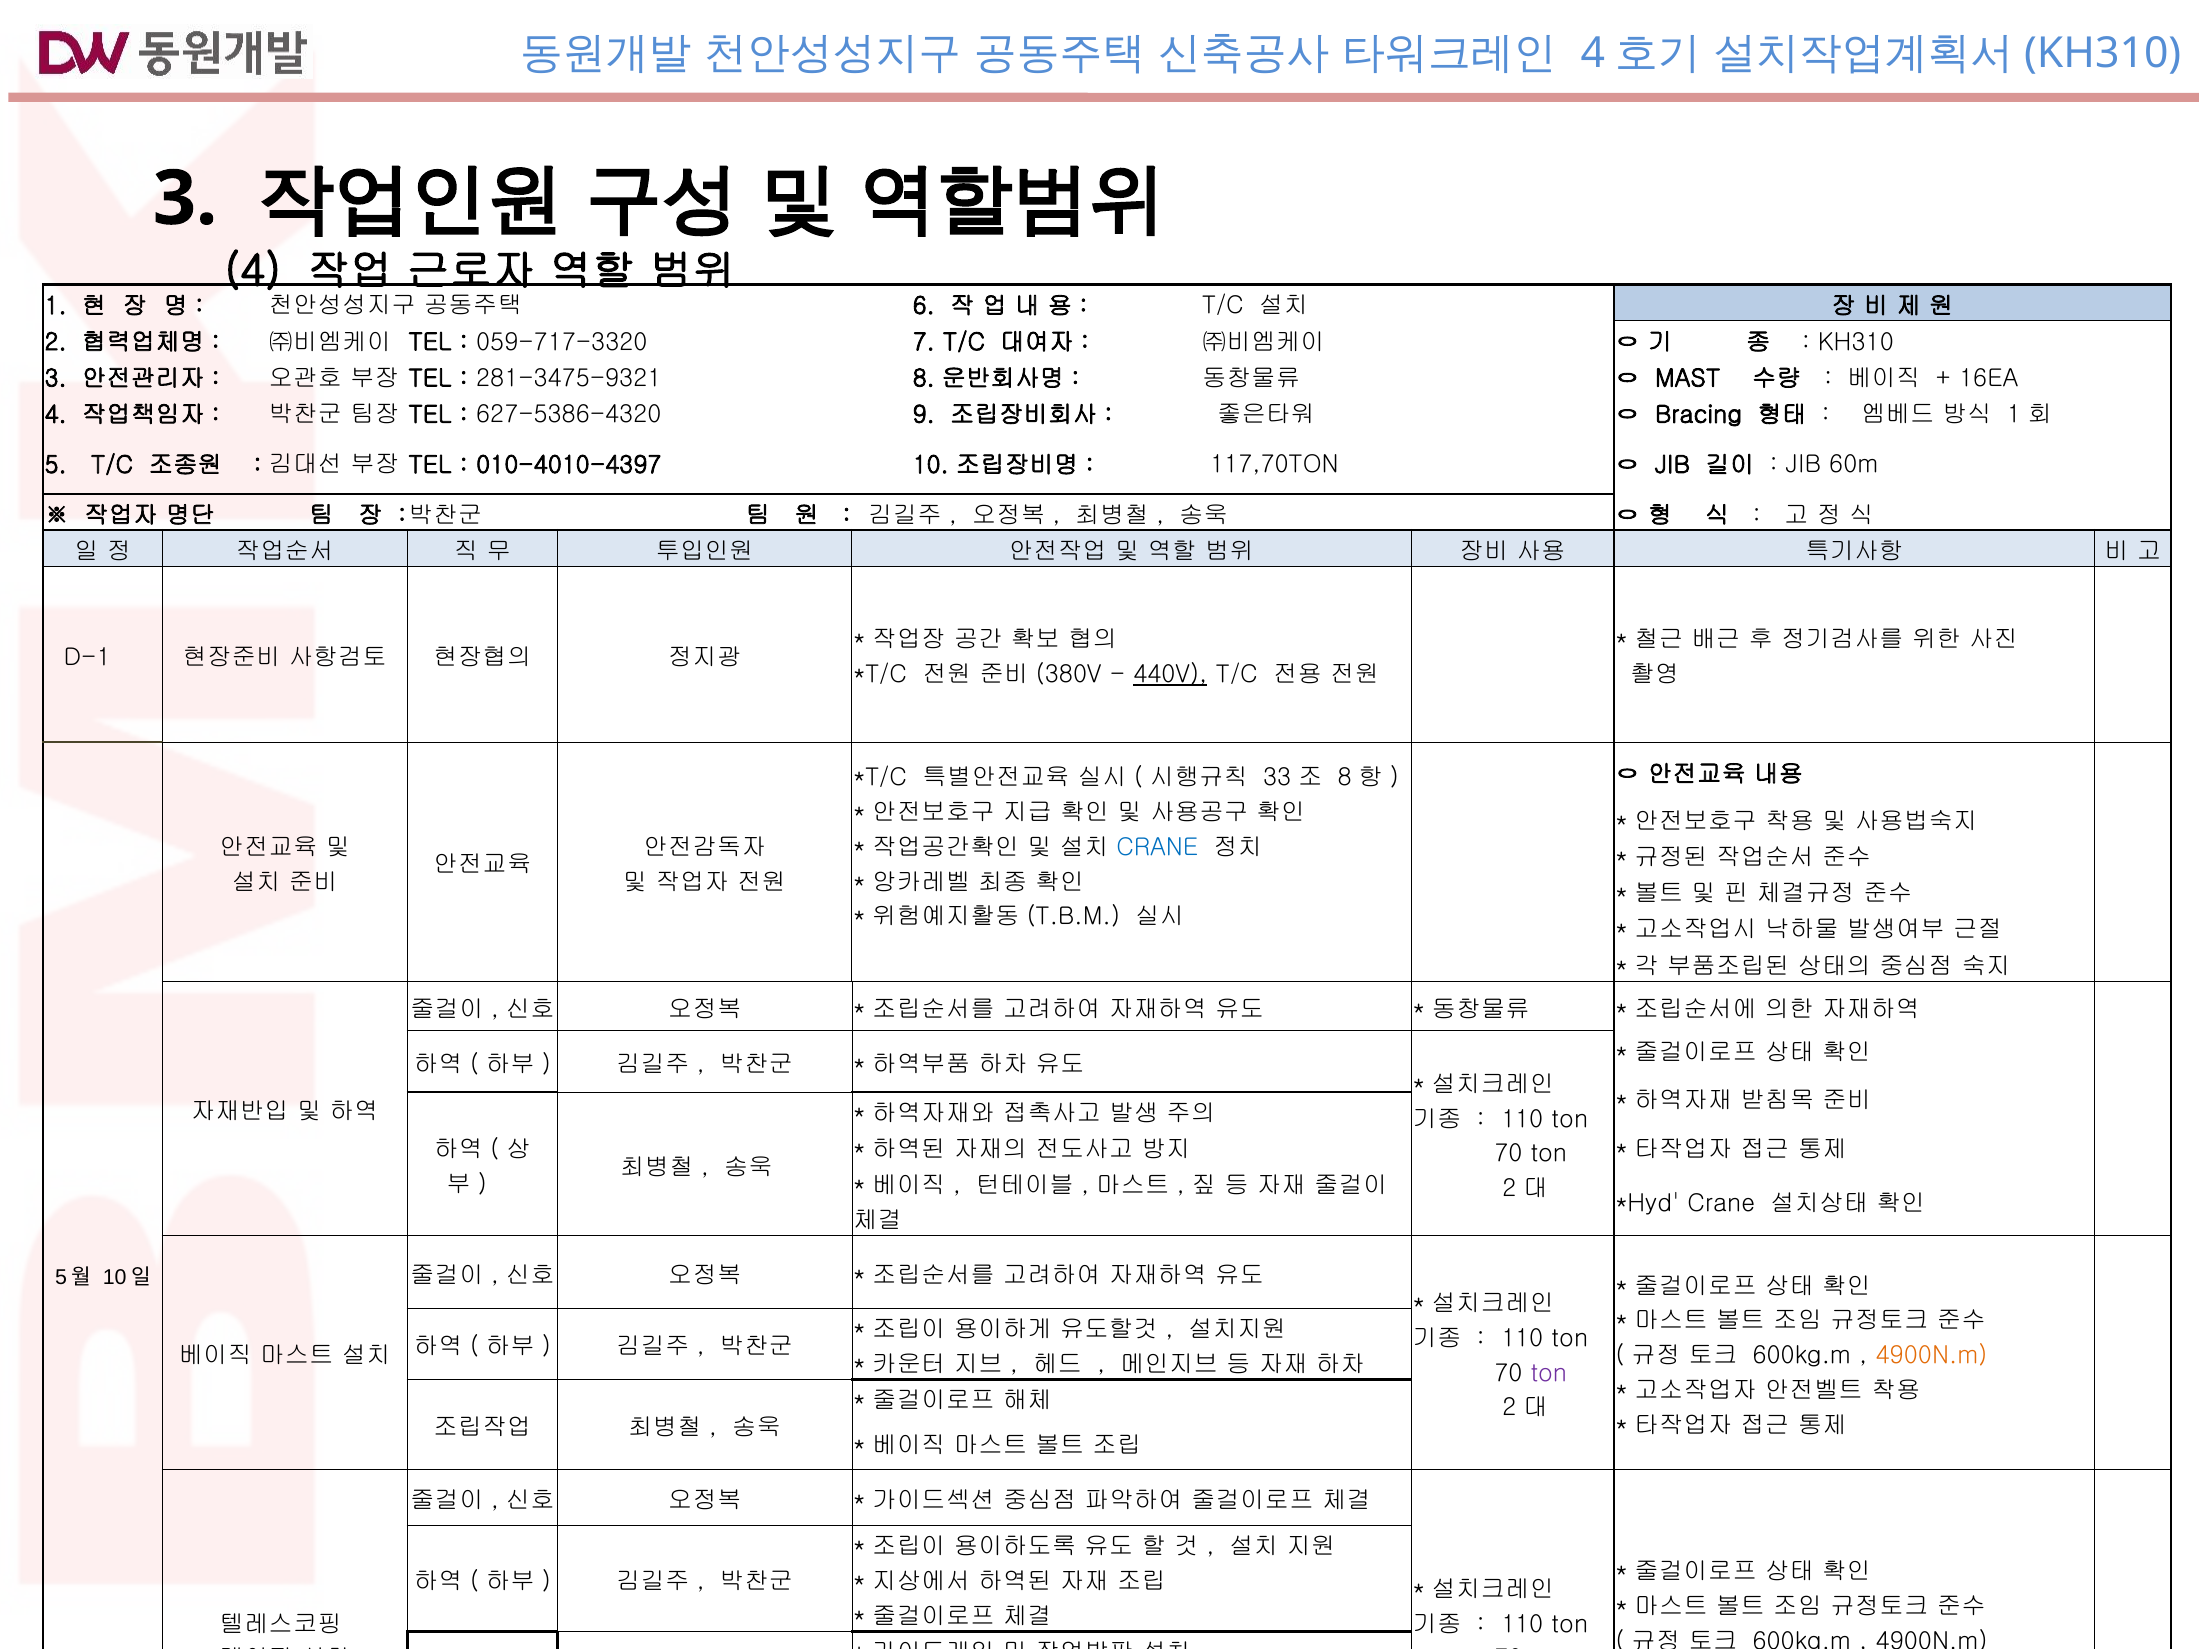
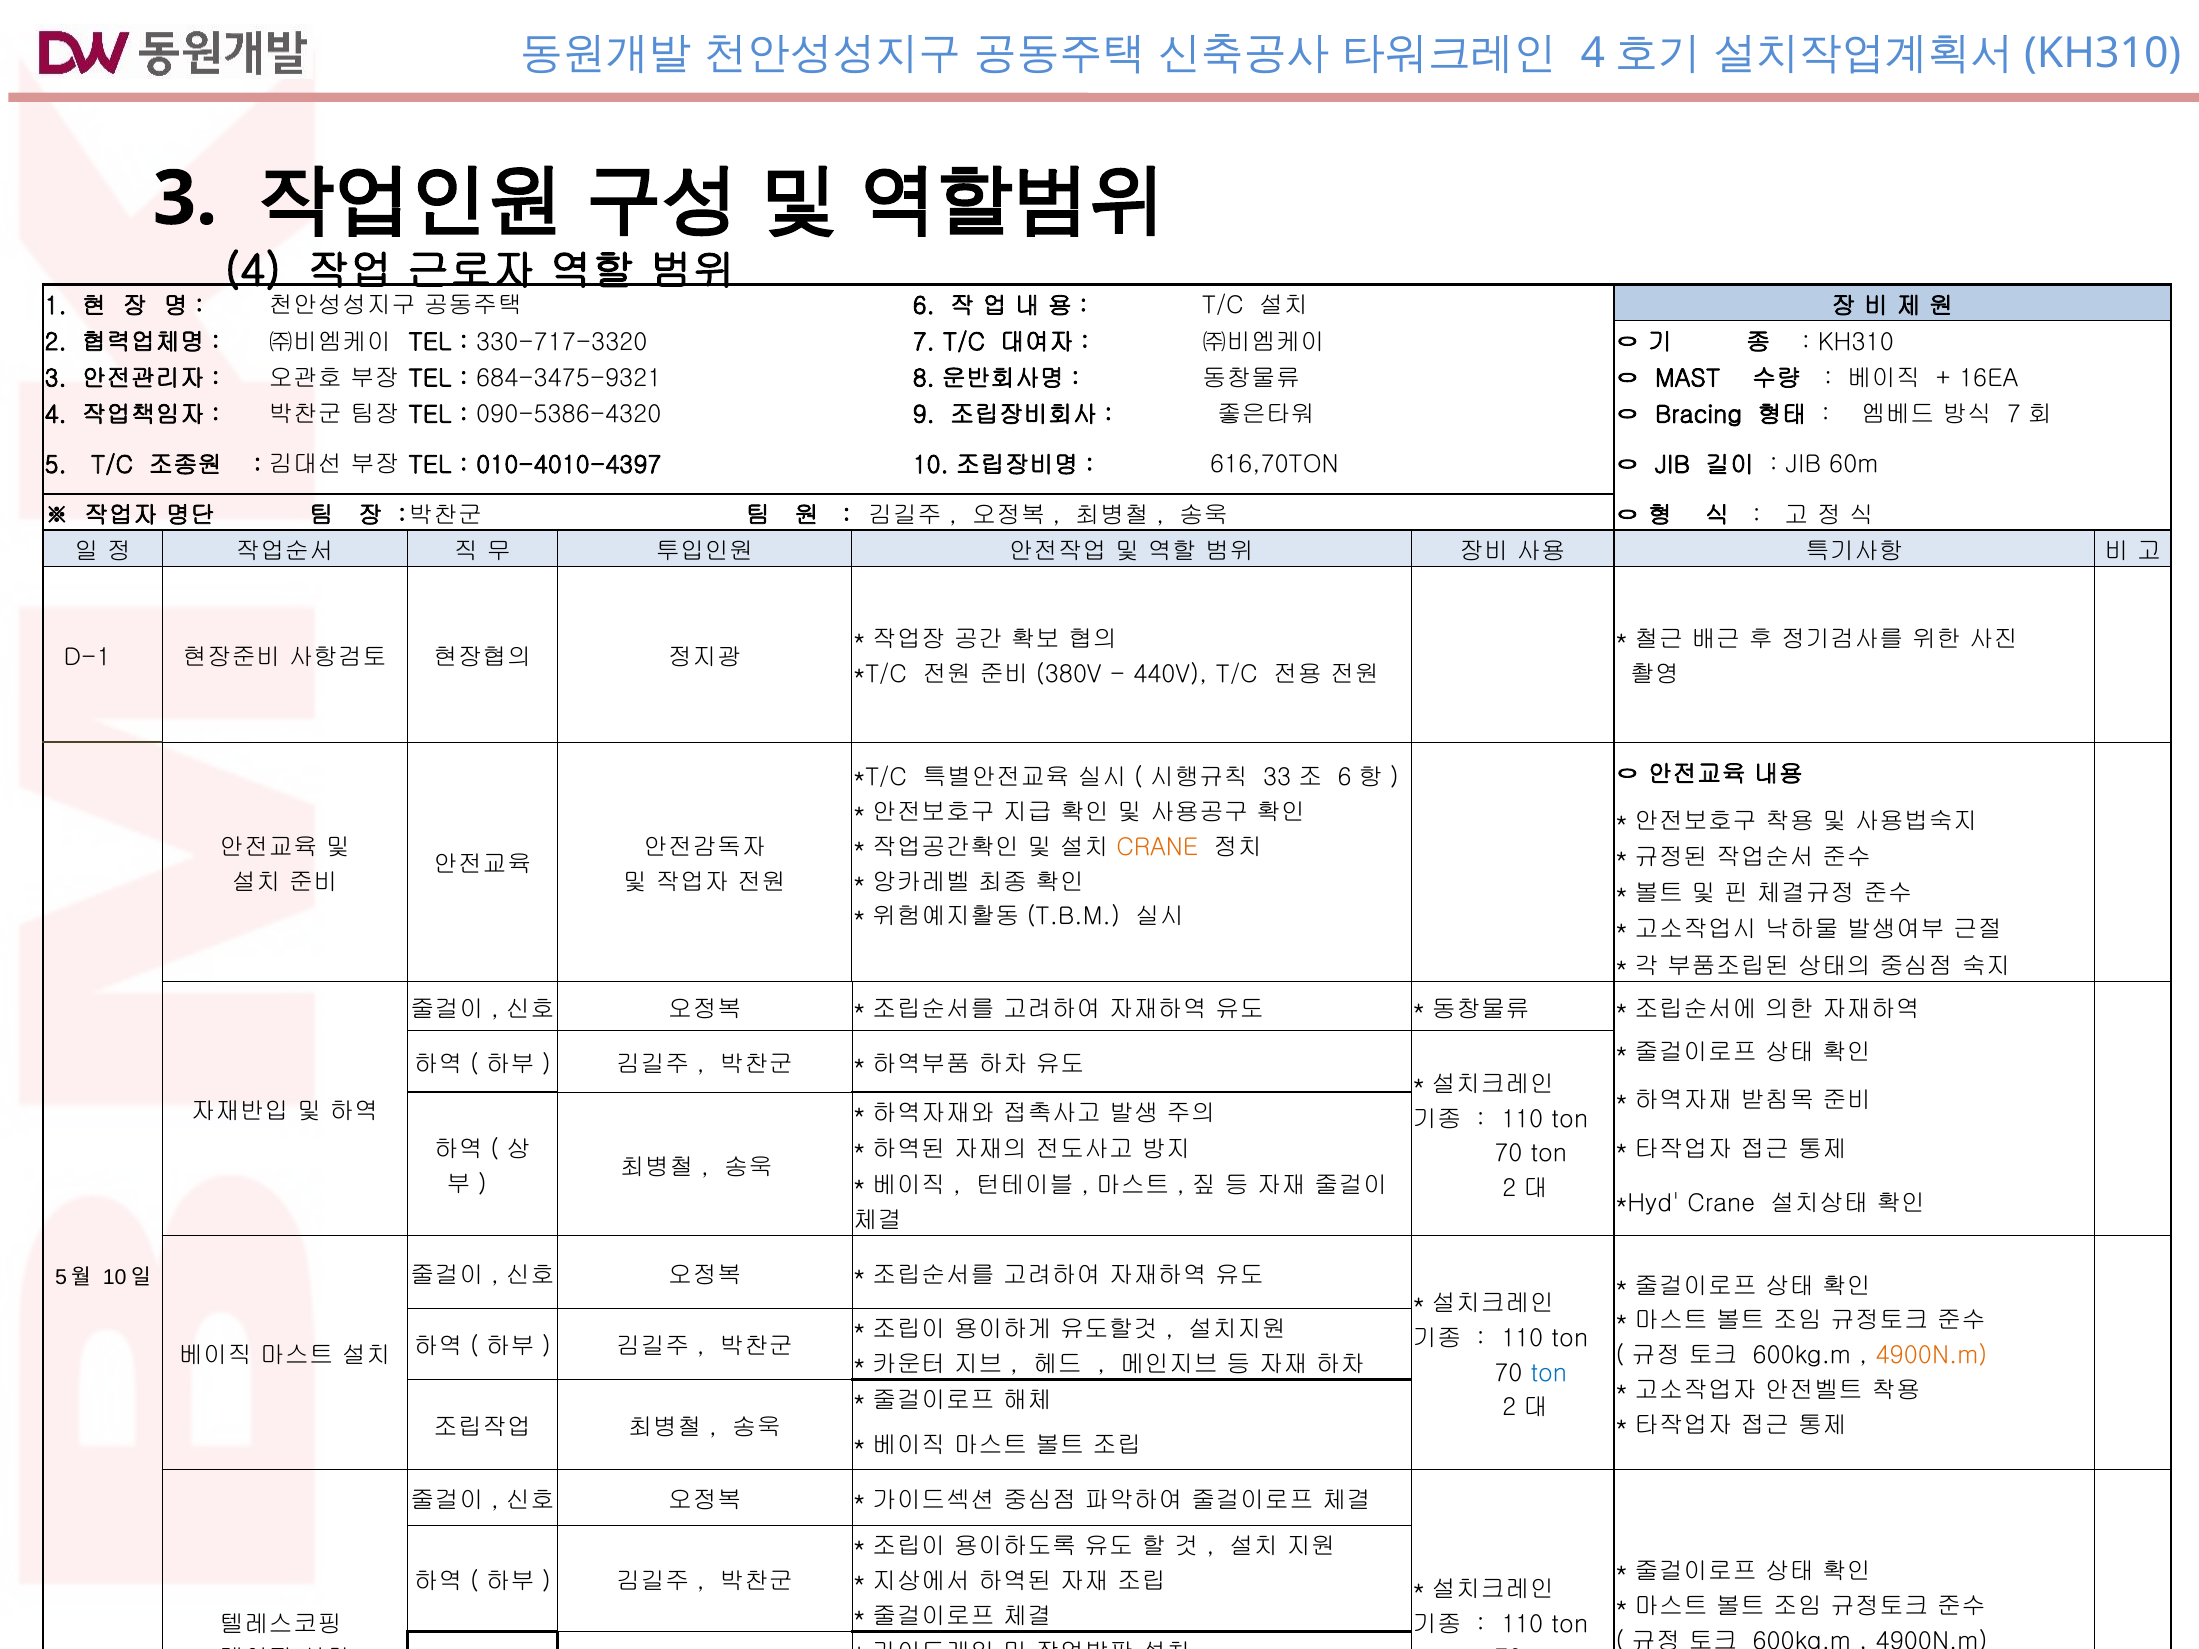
059-717-3320: 059-717-3320 -> 330-717-3320 (562, 342)
281-3475-9321: 281-3475-9321 -> 684-3475-9321 (569, 378)
627-5386-4320: 627-5386-4320 -> 090-5386-4320 (569, 415)
1: 1 -> 7 (2014, 415)
117,70TON: 117,70TON -> 616,70TON (1274, 465)
440V underline: present -> none (1170, 675)
8: 8 -> 6 (1345, 778)
CRANE colour: blue -> orange (1157, 847)
ton colour: purple -> blue (1549, 1373)
